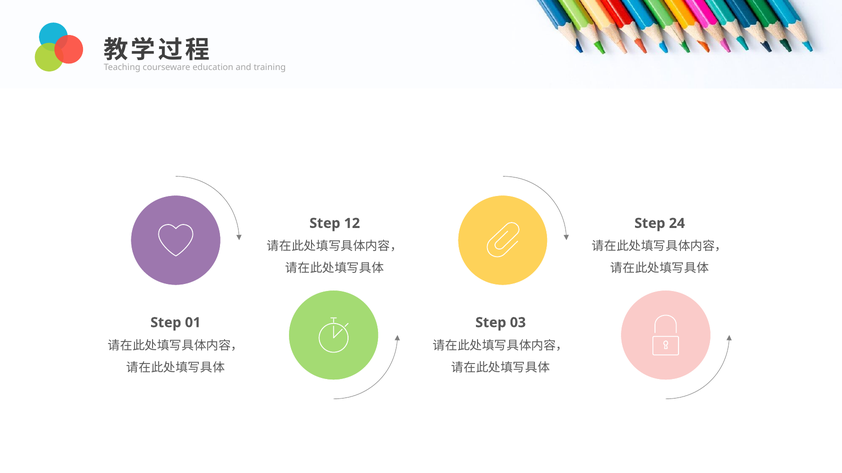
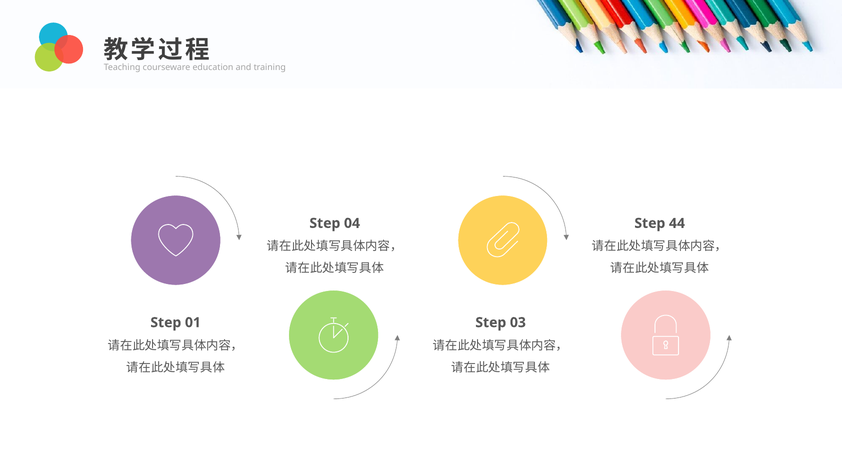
12: 12 -> 04 (352, 224)
24: 24 -> 44 (677, 224)
